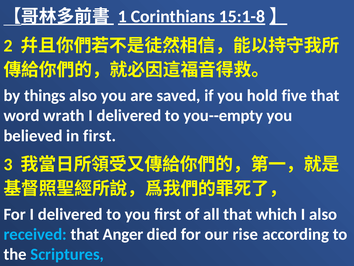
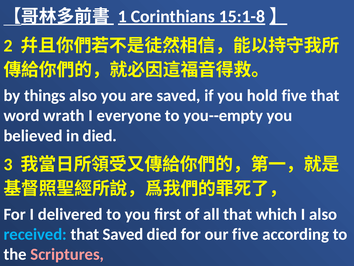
delivered: delivered -> everyone (129, 115)
in first: first -> died (100, 136)
that Anger: Anger -> Saved (123, 234)
our rise: rise -> five (245, 234)
Scriptures colour: light blue -> pink (67, 254)
